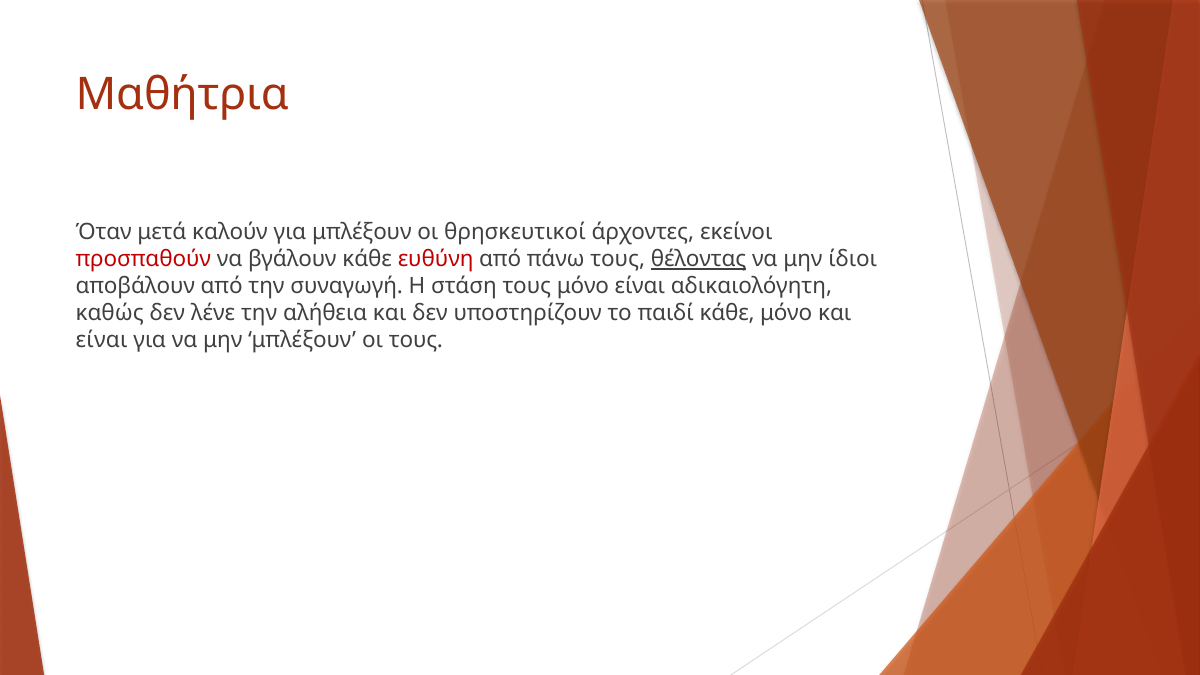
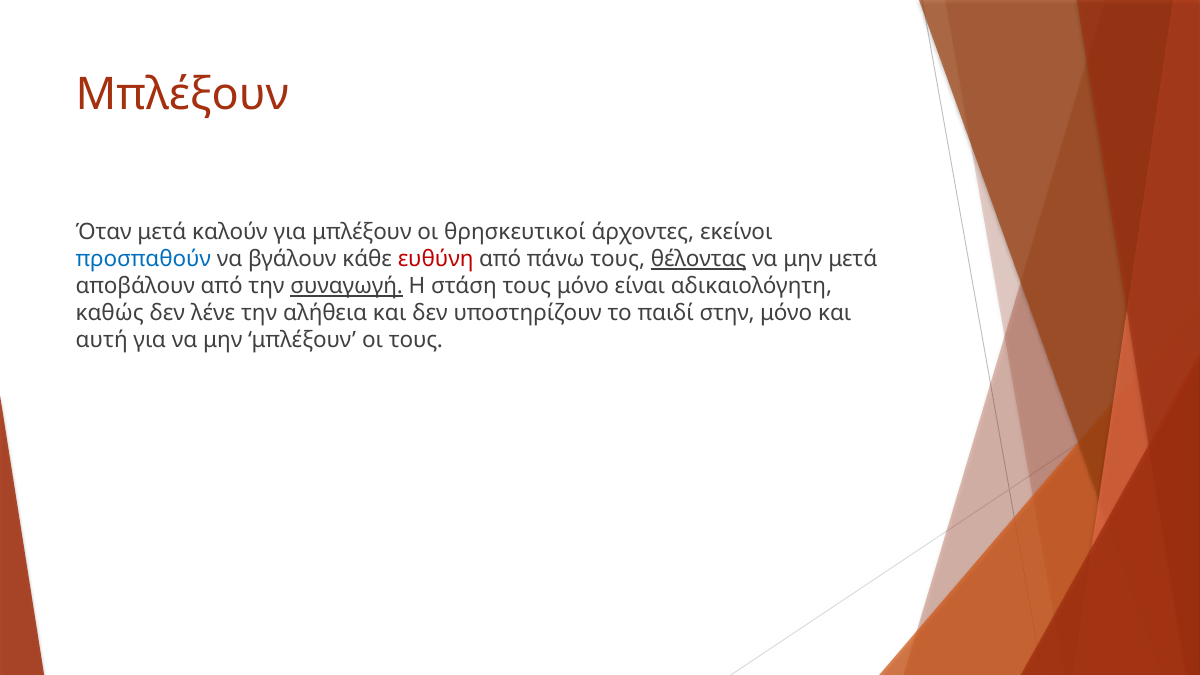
Μαθήτρια: Μαθήτρια -> Μπλέξουν (182, 95)
προσπαθούν colour: red -> blue (143, 259)
μην ίδιοι: ίδιοι -> μετά (853, 259)
συναγωγή underline: none -> present (347, 286)
παιδί κάθε: κάθε -> στην (727, 313)
είναι: είναι -> αυτή (102, 340)
